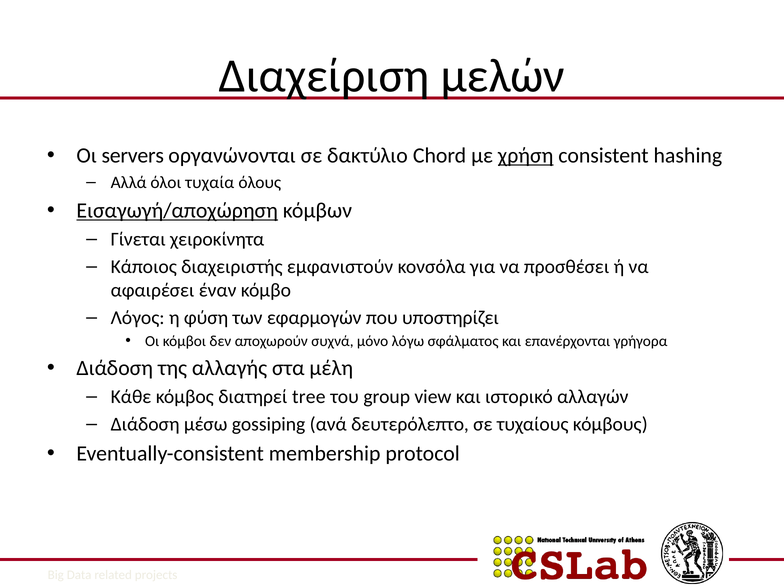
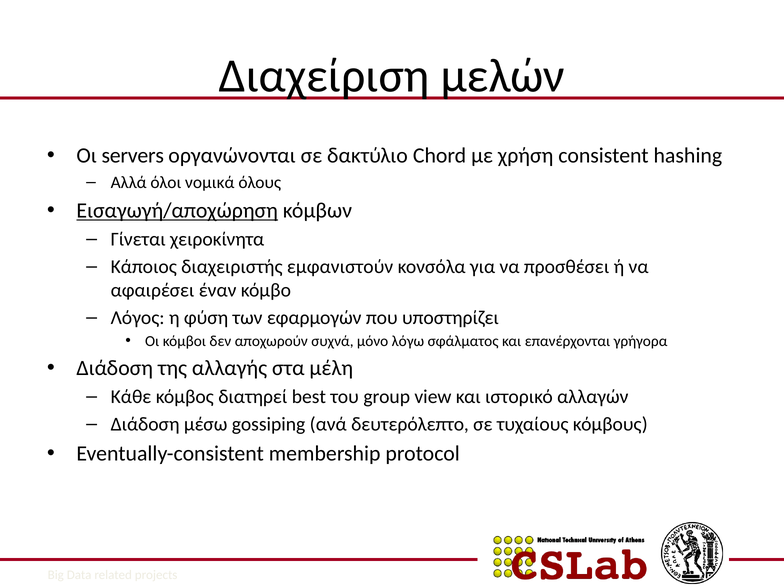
χρήση underline: present -> none (526, 156)
τυχαία: τυχαία -> νομικά (210, 182)
tree: tree -> best (309, 397)
